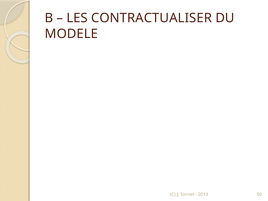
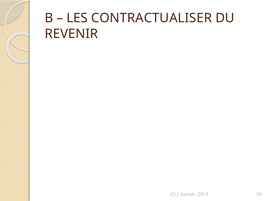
MODELE: MODELE -> REVENIR (71, 34)
